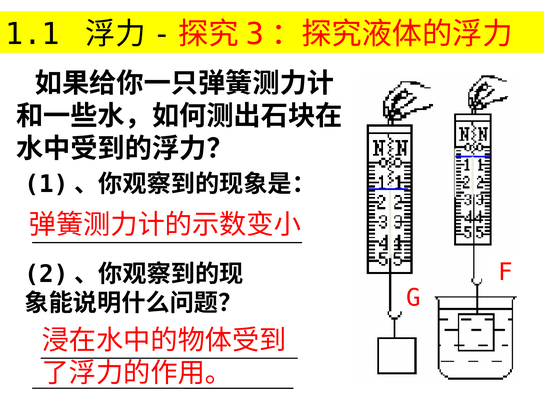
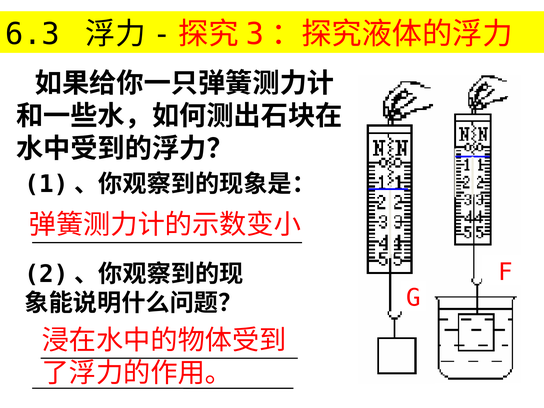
1.1: 1.1 -> 6.3 (33, 34)
